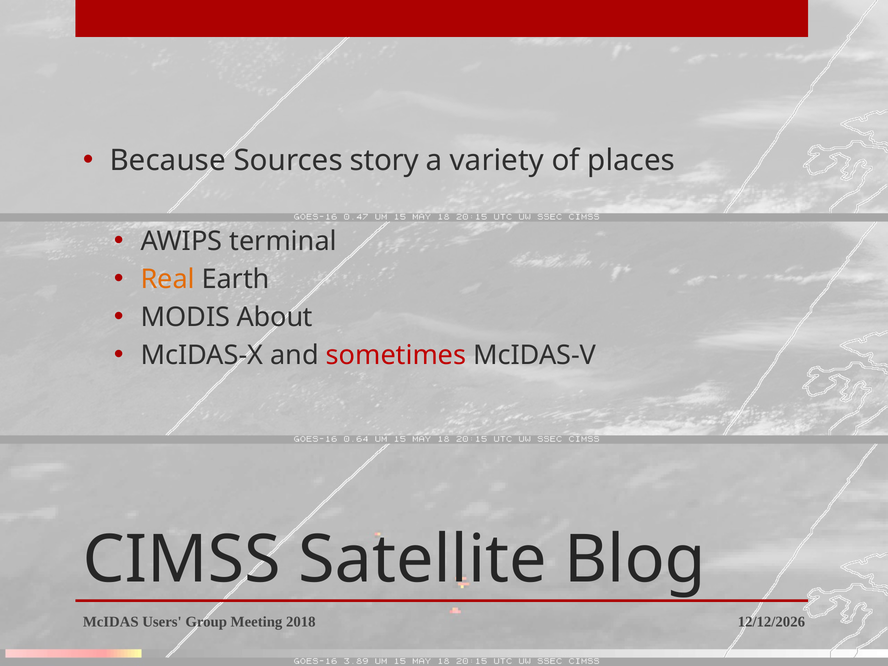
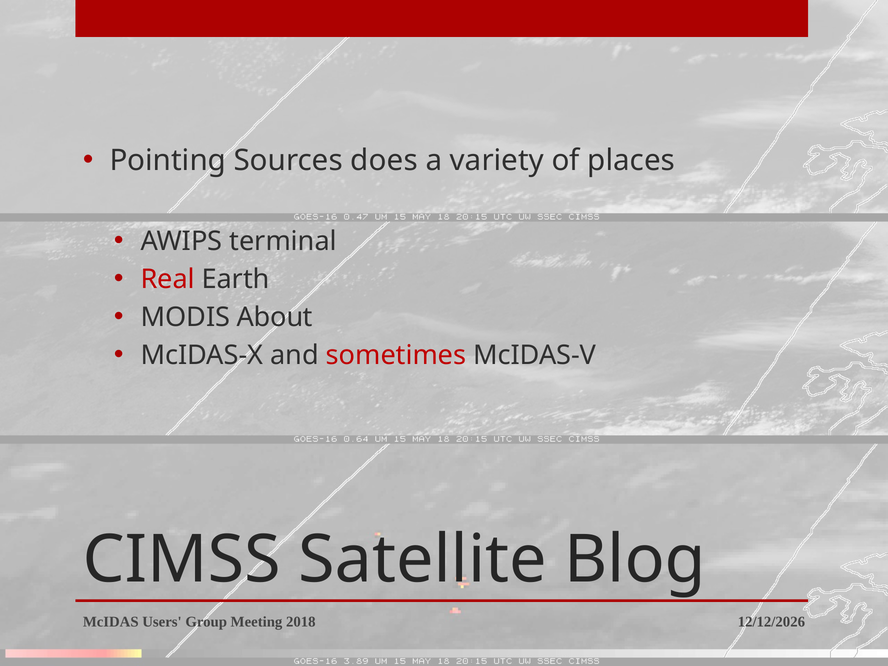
Because: Because -> Pointing (168, 161)
story: story -> does (384, 161)
Real colour: orange -> red (168, 279)
